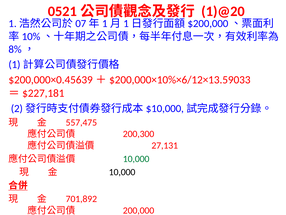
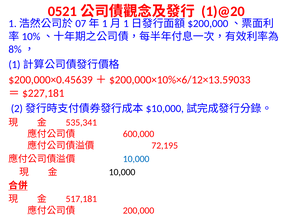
557,475: 557,475 -> 535,341 (81, 122)
200,300: 200,300 -> 600,000 (139, 134)
27,131: 27,131 -> 72,195 (165, 145)
10,000 colour: green -> blue (136, 158)
701,892: 701,892 -> 517,181 (81, 199)
